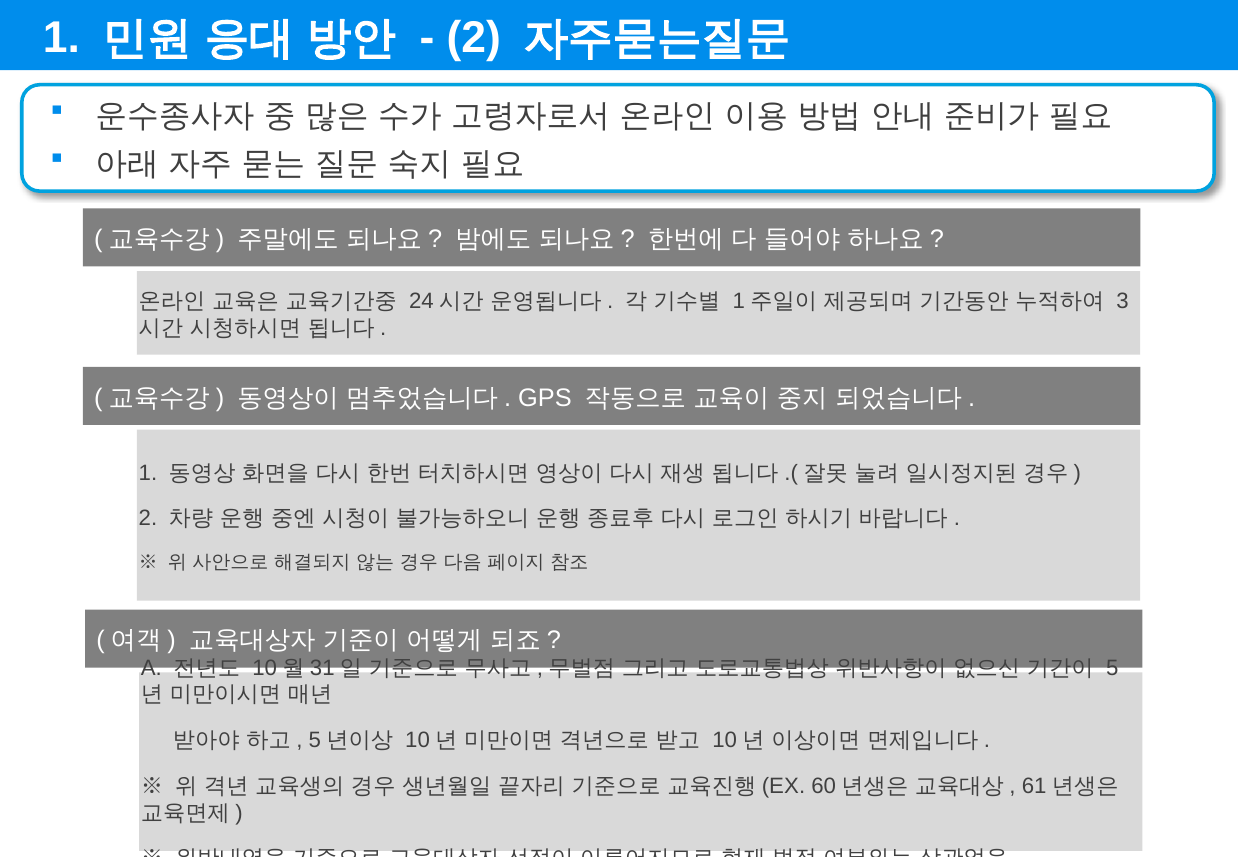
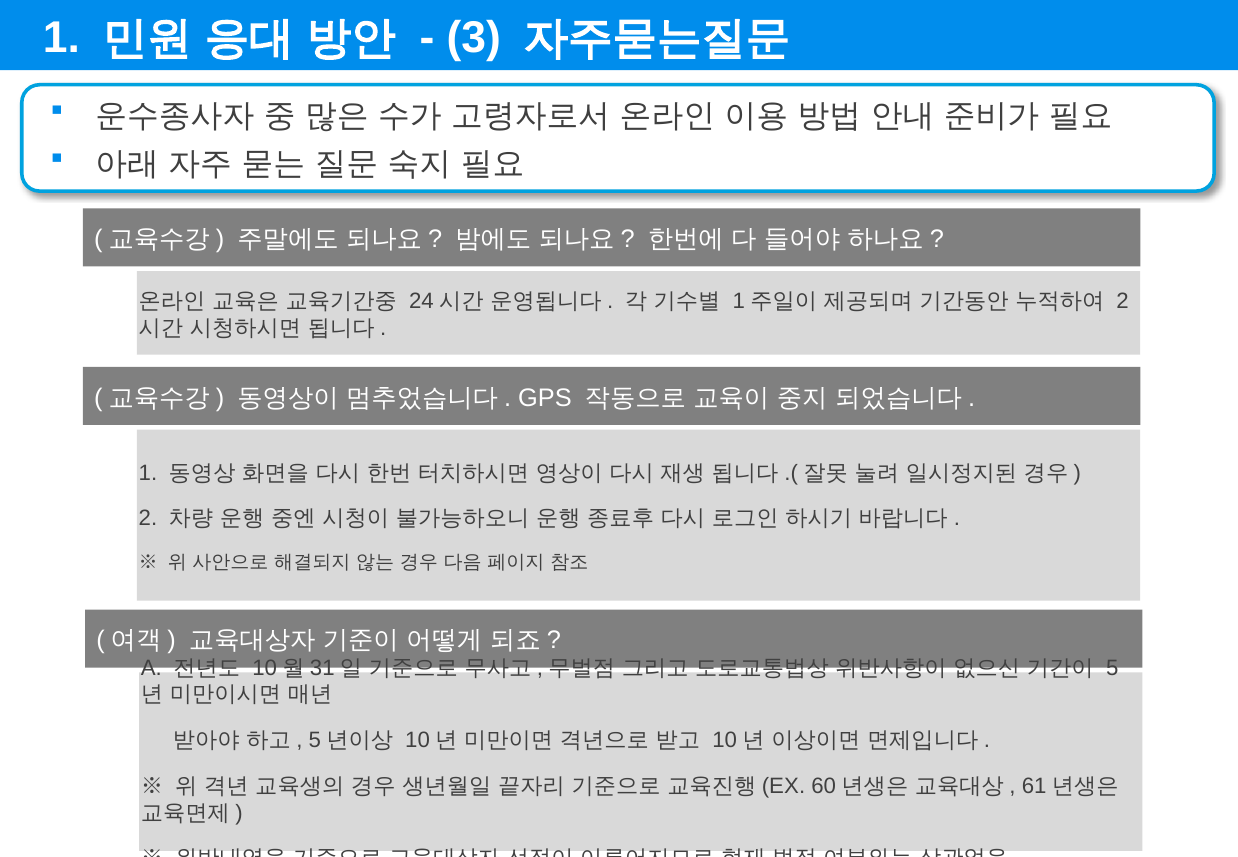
2: 2 -> 3 (474, 38)
3: 3 -> 2 (1123, 301)
